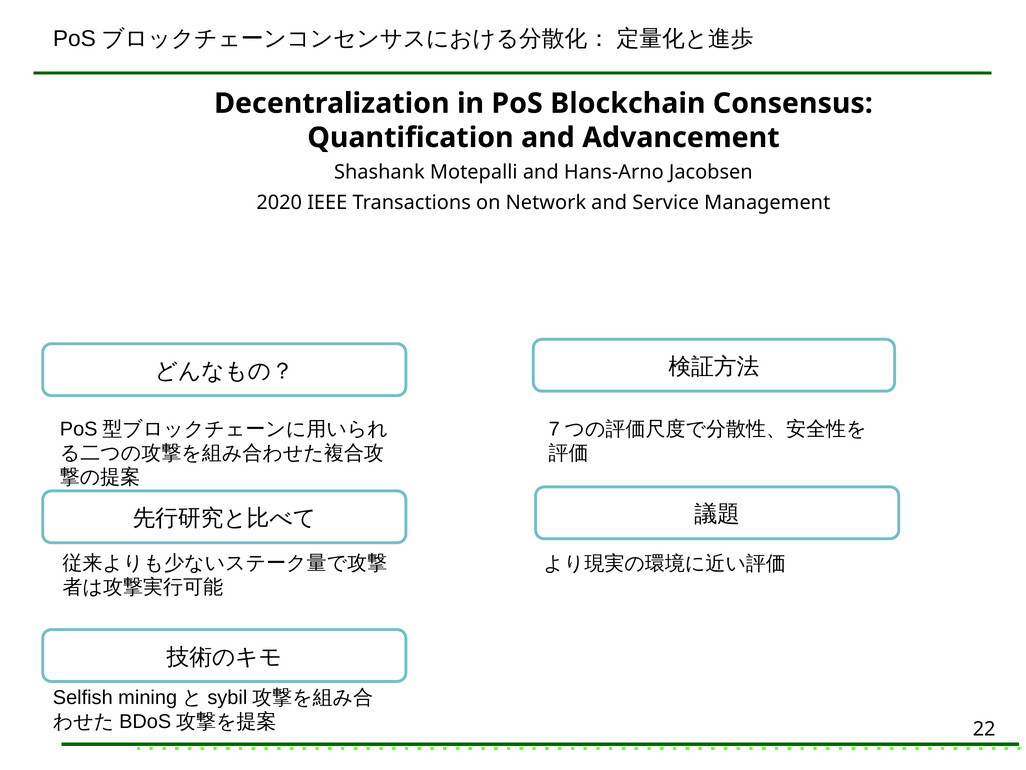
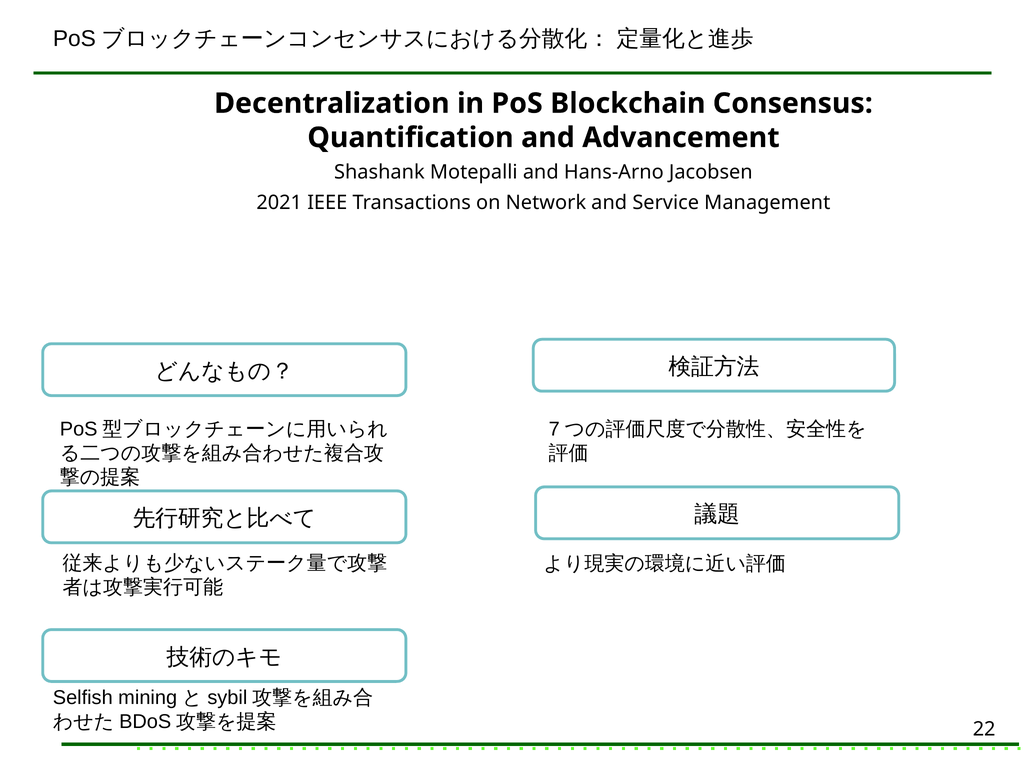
2020: 2020 -> 2021 (279, 202)
